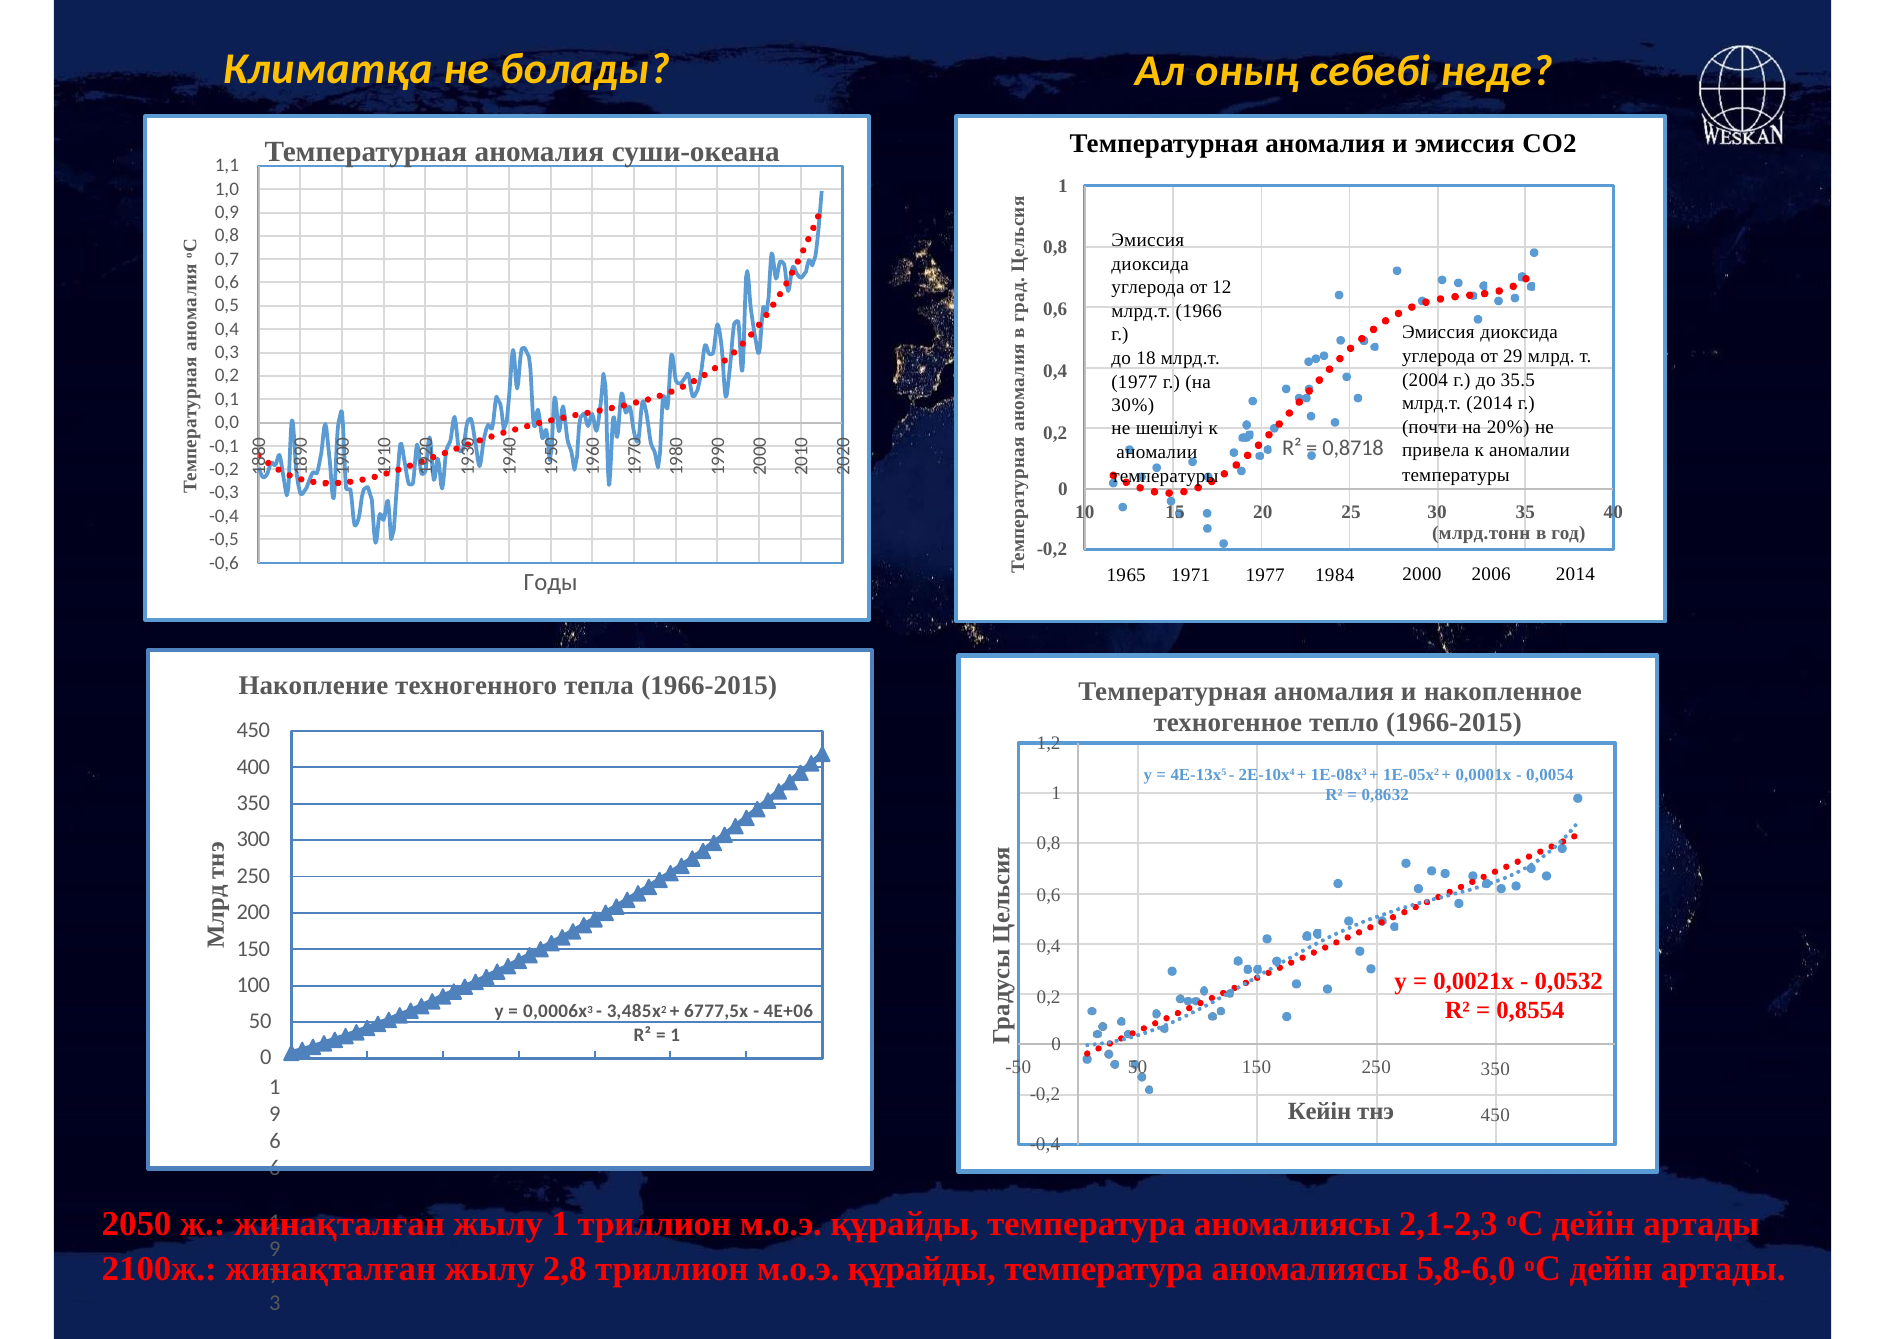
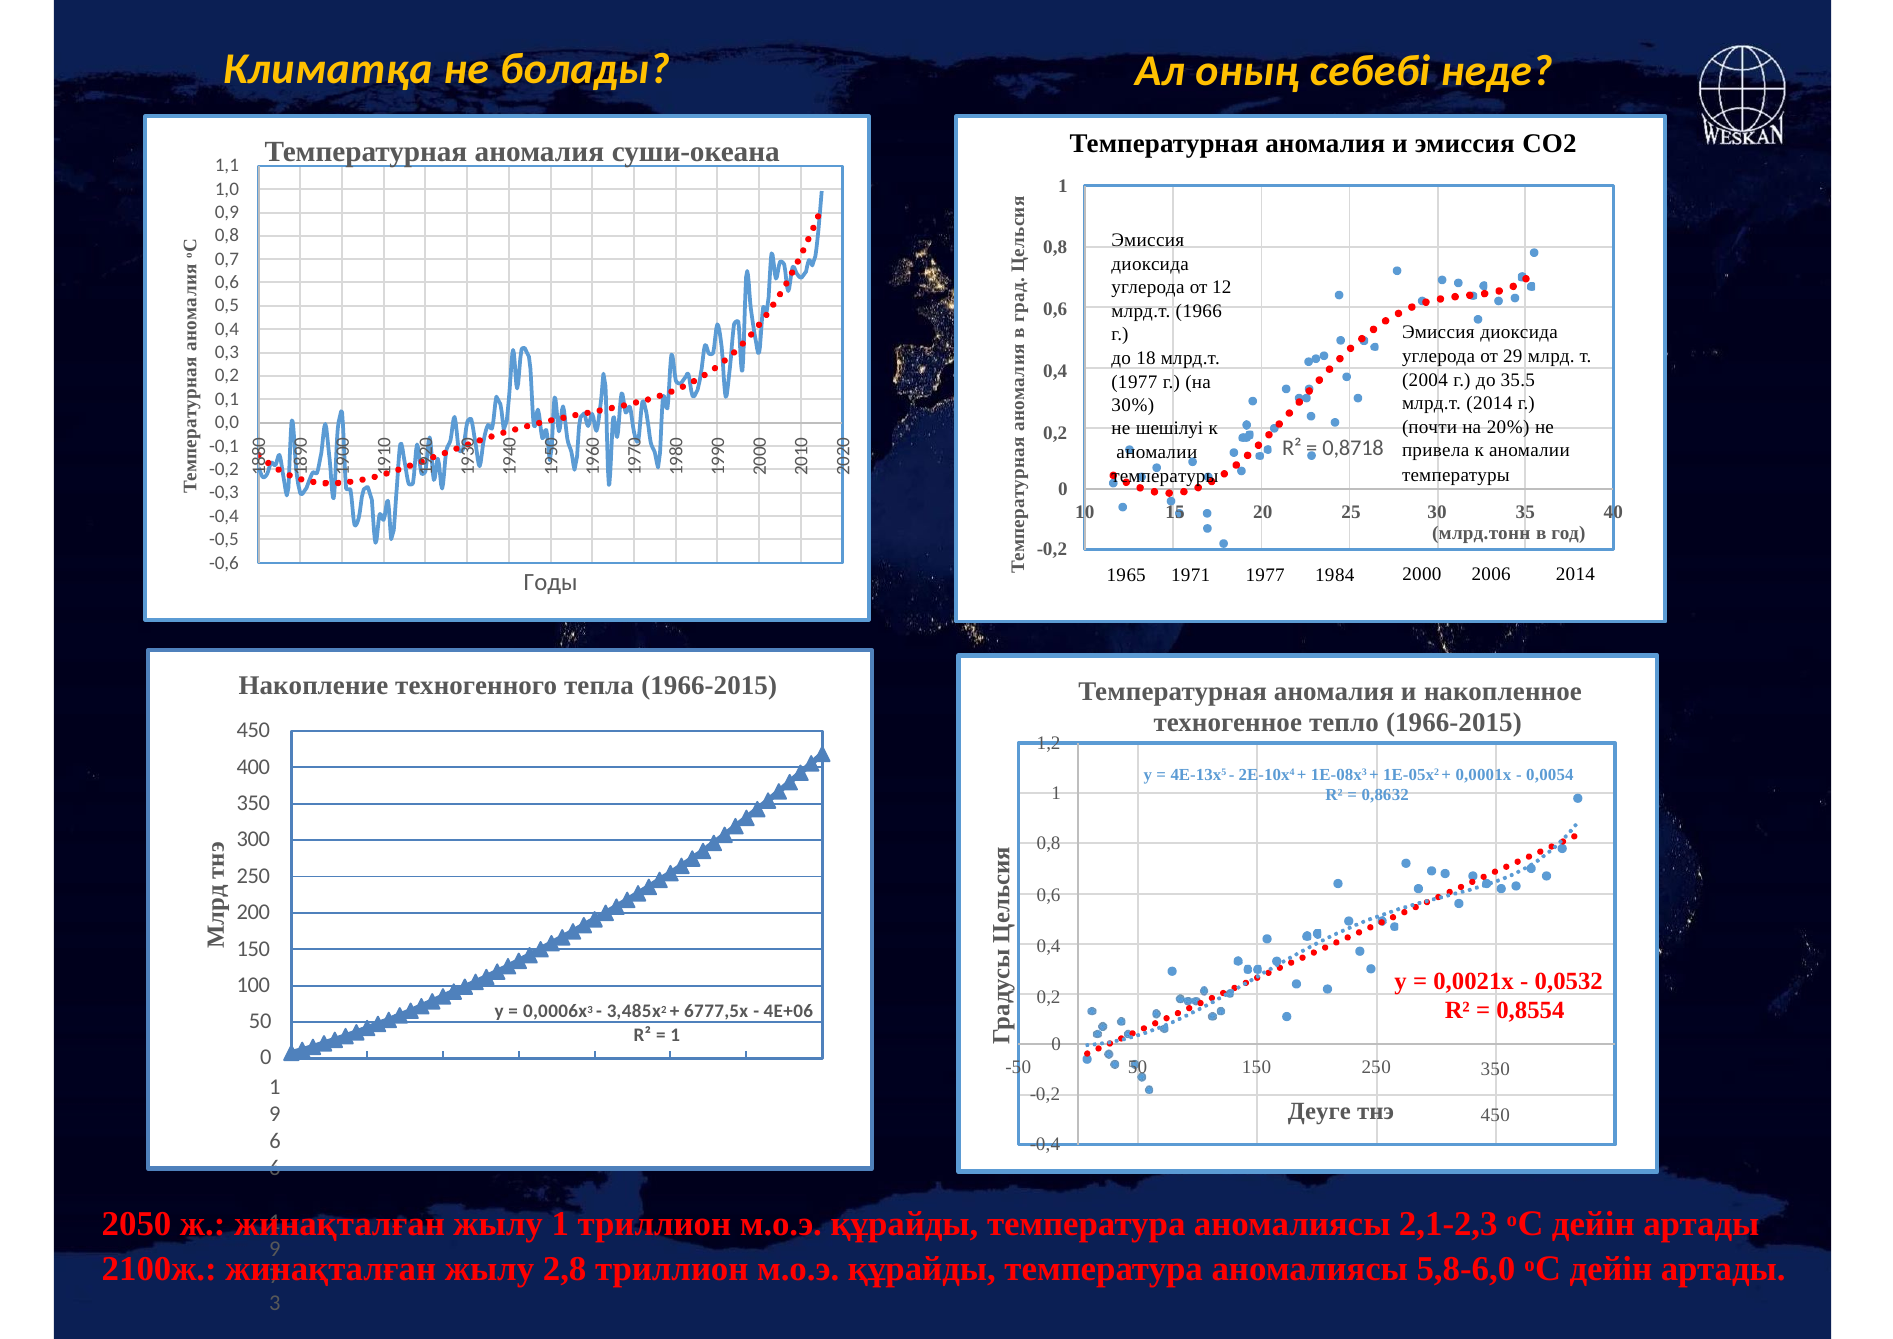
Кейін: Кейін -> Деуге (1319, 1111)
